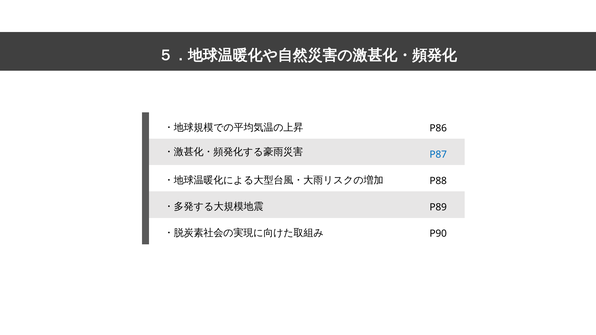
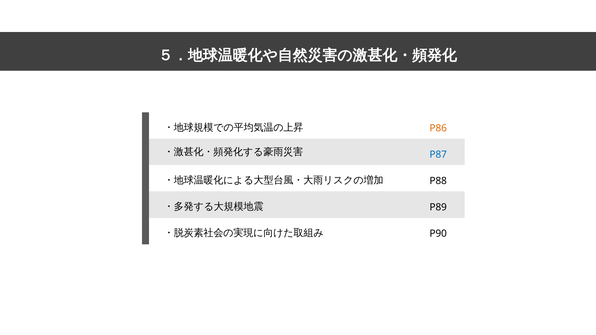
P86 colour: black -> orange (438, 128)
